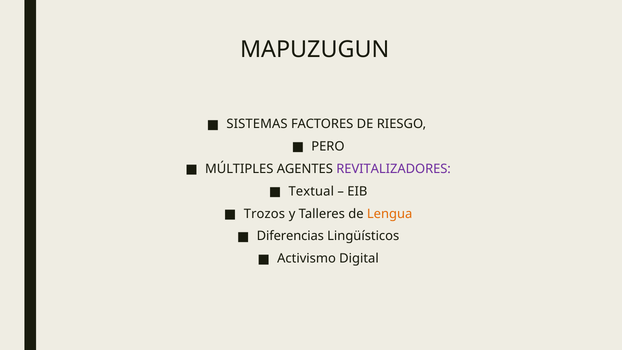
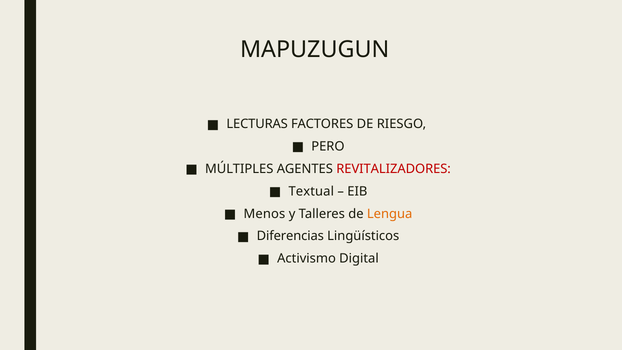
SISTEMAS: SISTEMAS -> LECTURAS (257, 124)
REVITALIZADORES colour: purple -> red (394, 169)
Trozos: Trozos -> Menos (264, 214)
